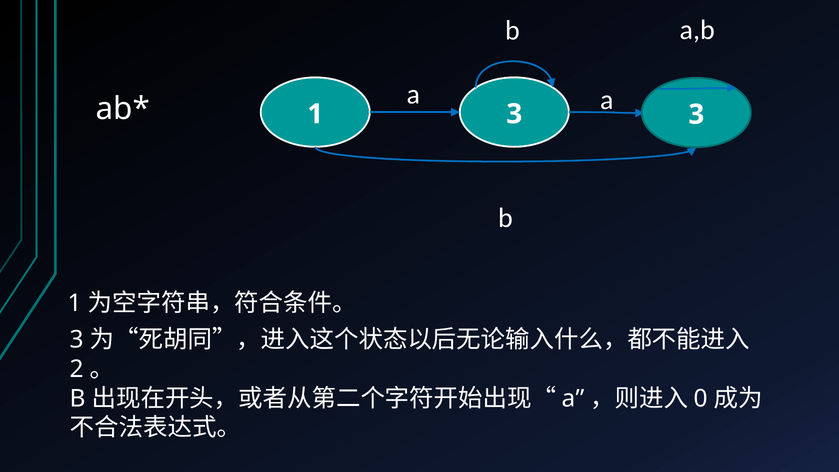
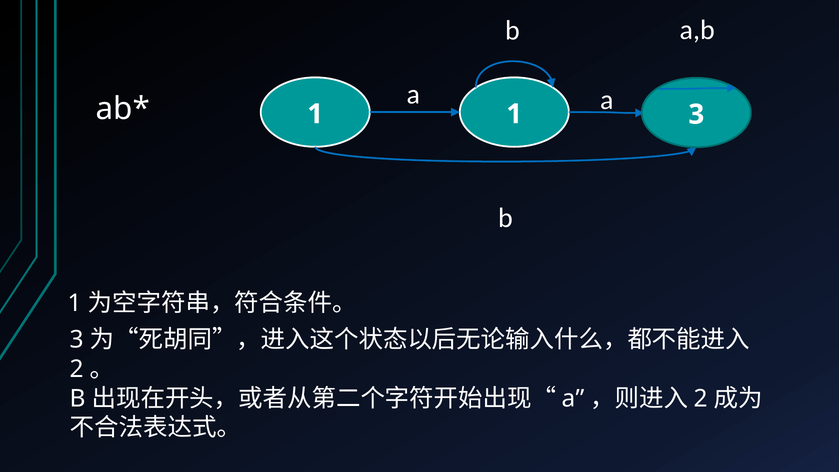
1 3: 3 -> 1 (514, 114)
0: 0 -> 2 (701, 399)
